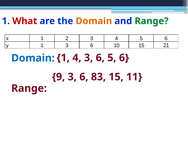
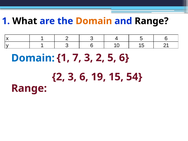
What colour: red -> black (25, 21)
Range colour: green -> black (152, 21)
1 4: 4 -> 7 (77, 58)
6: 6 -> 2 (100, 58)
9: 9 -> 2 (58, 77)
83: 83 -> 19 (98, 77)
11: 11 -> 54 (134, 77)
